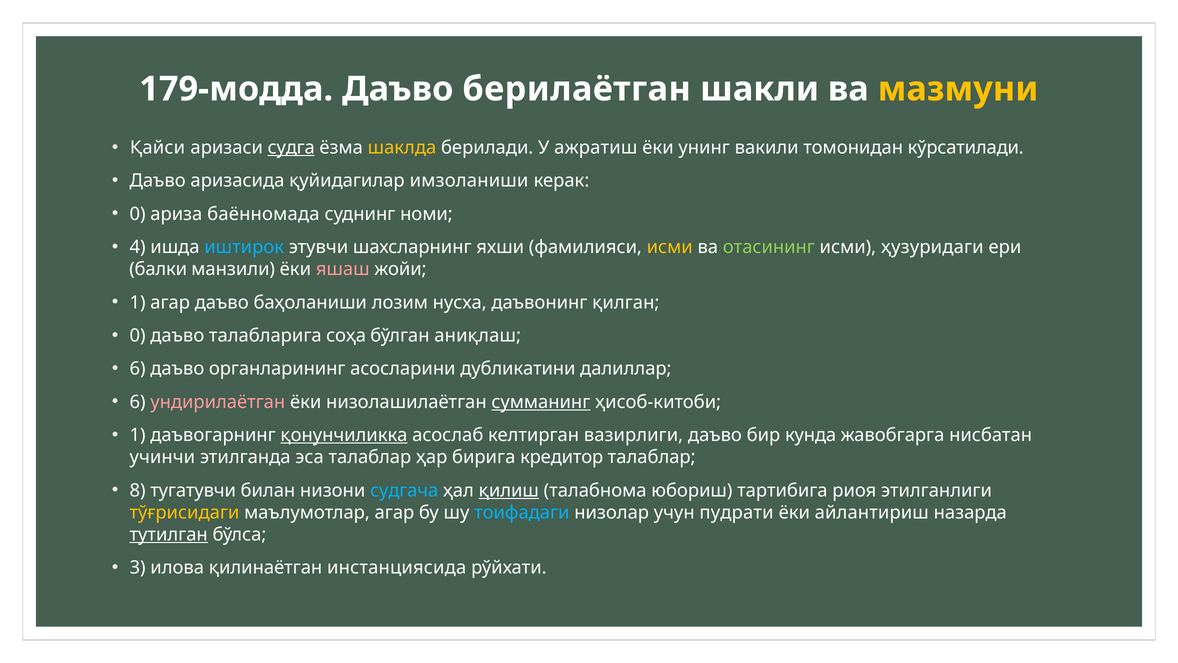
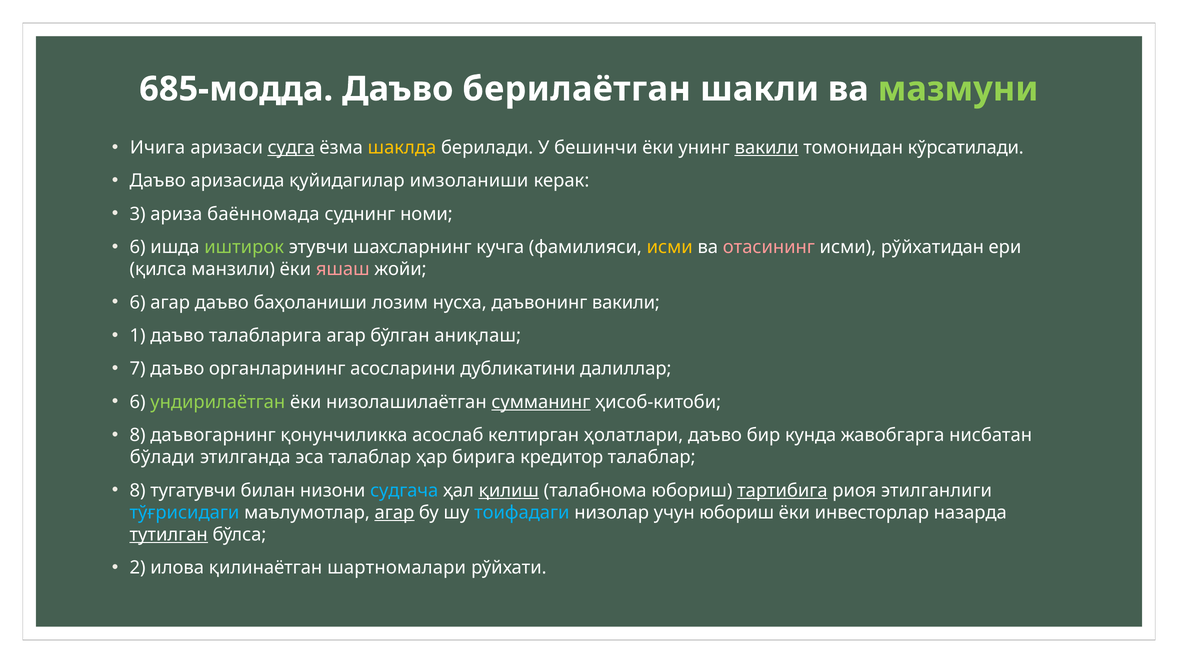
179-модда: 179-модда -> 685-модда (236, 89)
мазмуни colour: yellow -> light green (958, 89)
Қайси: Қайси -> Ичига (158, 148)
ажратиш: ажратиш -> бешинчи (596, 148)
вакили underline: none -> present (767, 148)
0: 0 -> 3 (138, 214)
4: 4 -> 6 (138, 247)
иштирок colour: light blue -> light green (244, 247)
яхши: яхши -> кучга (500, 247)
отасининг colour: light green -> pink (769, 247)
ҳузуридаги: ҳузуридаги -> рўйхатидан (932, 247)
балки: балки -> қилса (158, 269)
1: 1 -> 6 (138, 302)
даъвонинг қилган: қилган -> вакили (626, 302)
0: 0 -> 1 (138, 335)
талабларига соҳа: соҳа -> агар (346, 335)
6: 6 -> 7 (138, 369)
ундирилаётган colour: pink -> light green (218, 402)
1: 1 -> 8 (138, 435)
қонунчиликка underline: present -> none (344, 435)
вазирлиги: вазирлиги -> ҳолатлари (634, 435)
учинчи: учинчи -> бўлади (162, 457)
тартибига underline: none -> present (782, 490)
тўғрисидаги colour: yellow -> light blue (184, 512)
агар underline: none -> present (394, 512)
учун пудрати: пудрати -> юбориш (737, 512)
айлантириш: айлантириш -> инвесторлар (872, 512)
3: 3 -> 2 (138, 568)
инстанциясида: инстанциясида -> шартномалари (397, 568)
